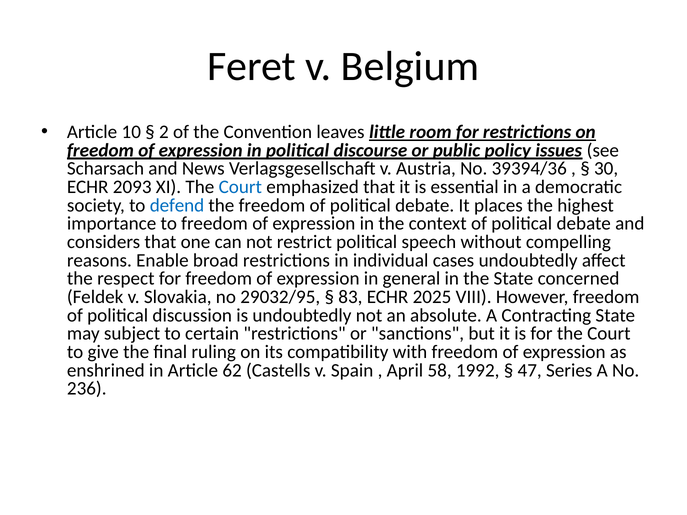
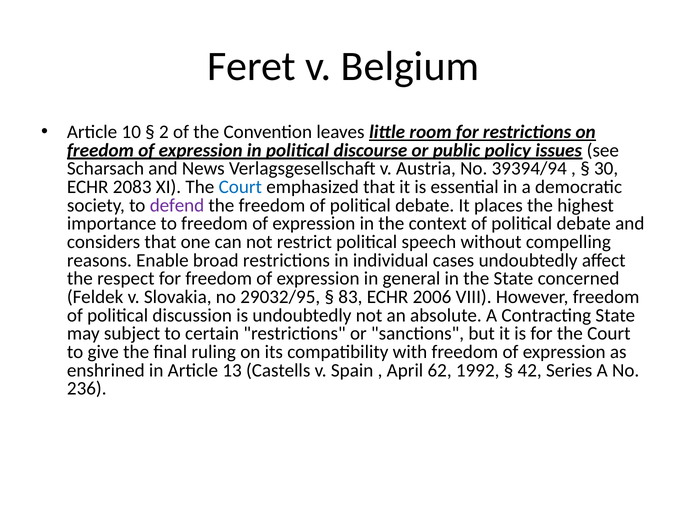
39394/36: 39394/36 -> 39394/94 (529, 169)
2093: 2093 -> 2083 (132, 187)
defend colour: blue -> purple (177, 205)
2025: 2025 -> 2006 (432, 297)
62: 62 -> 13 (232, 370)
58: 58 -> 62 (440, 370)
47: 47 -> 42 (530, 370)
